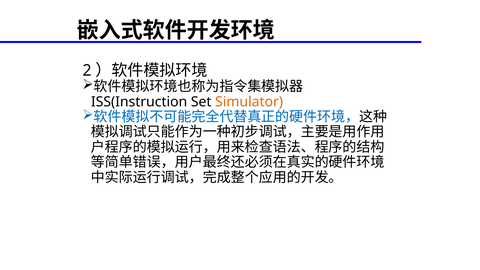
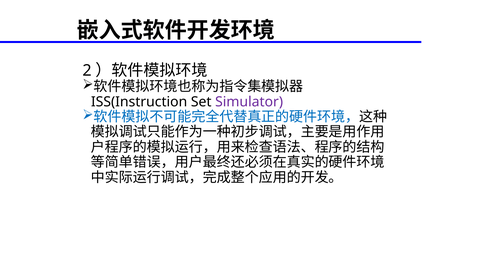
Simulator colour: orange -> purple (249, 102)
